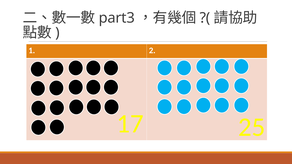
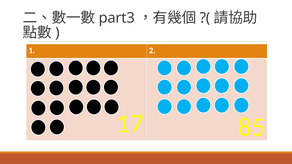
25: 25 -> 85 (252, 127)
